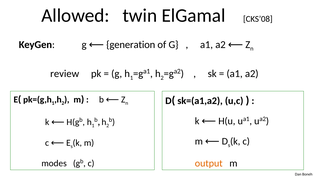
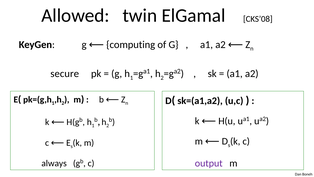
generation: generation -> computing (131, 45)
review: review -> secure (65, 74)
output colour: orange -> purple (209, 163)
modes: modes -> always (54, 163)
